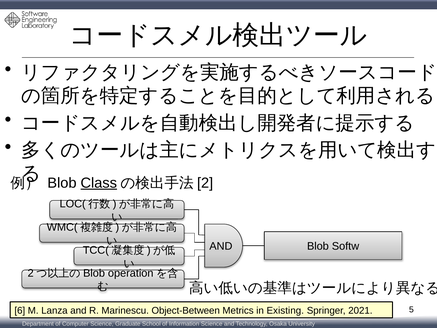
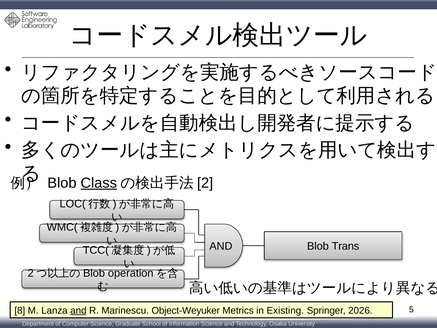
Softw: Softw -> Trans (346, 246)
6: 6 -> 8 (20, 310)
and underline: none -> present (78, 310)
Object-Between: Object-Between -> Object-Weyuker (186, 310)
2021: 2021 -> 2026 (360, 310)
